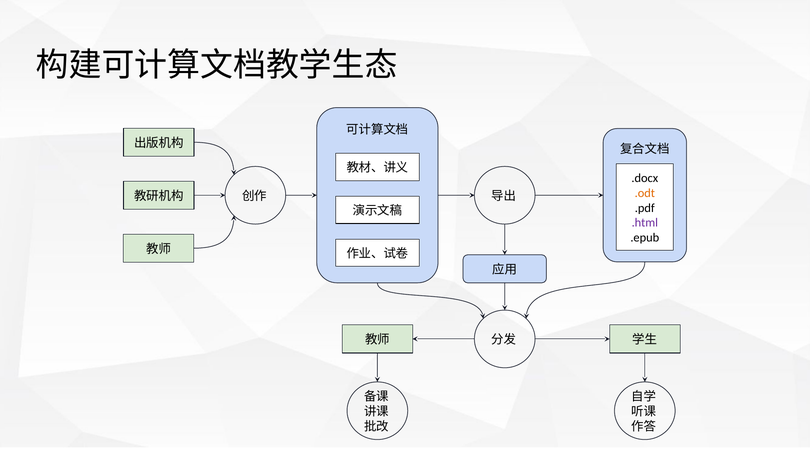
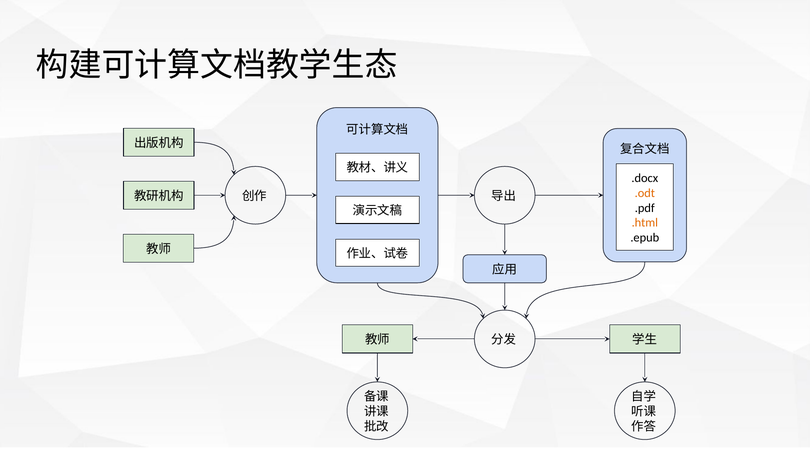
.html colour: purple -> orange (645, 223)
